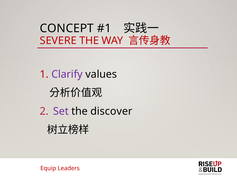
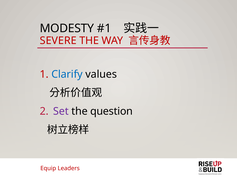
CONCEPT: CONCEPT -> MODESTY (67, 28)
Clarify colour: purple -> blue (67, 74)
discover: discover -> question (112, 111)
